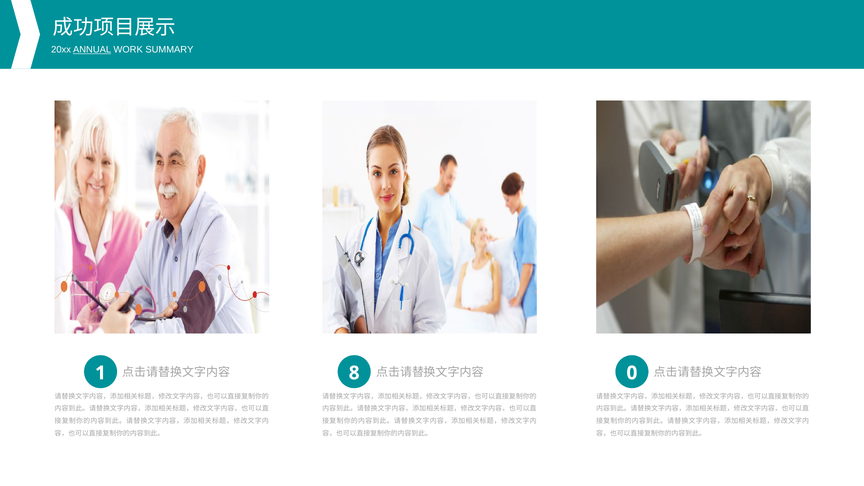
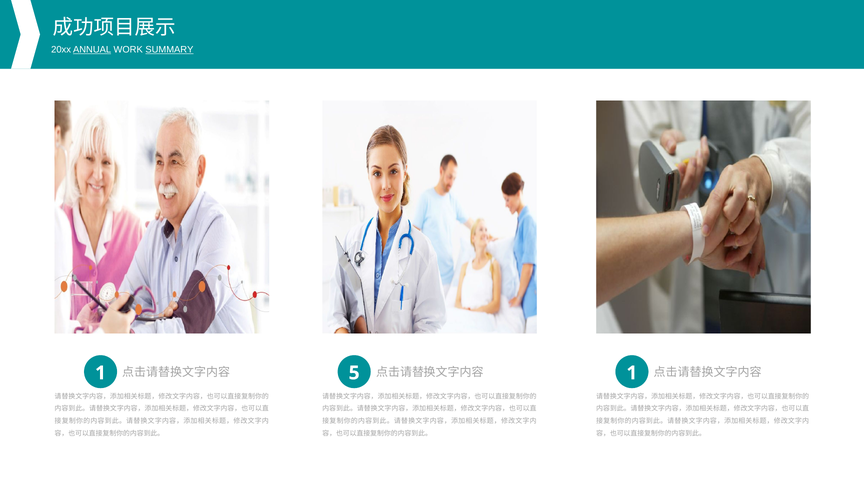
SUMMARY underline: none -> present (169, 50)
8: 8 -> 5 (354, 373)
0: 0 -> 1 (632, 373)
